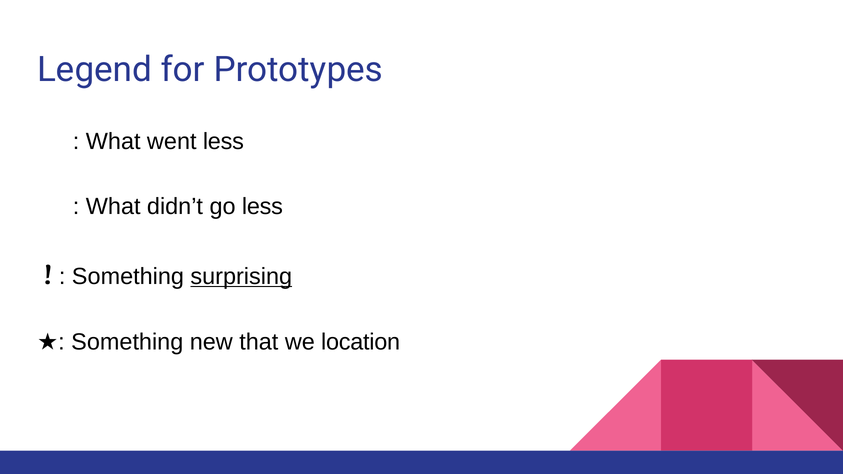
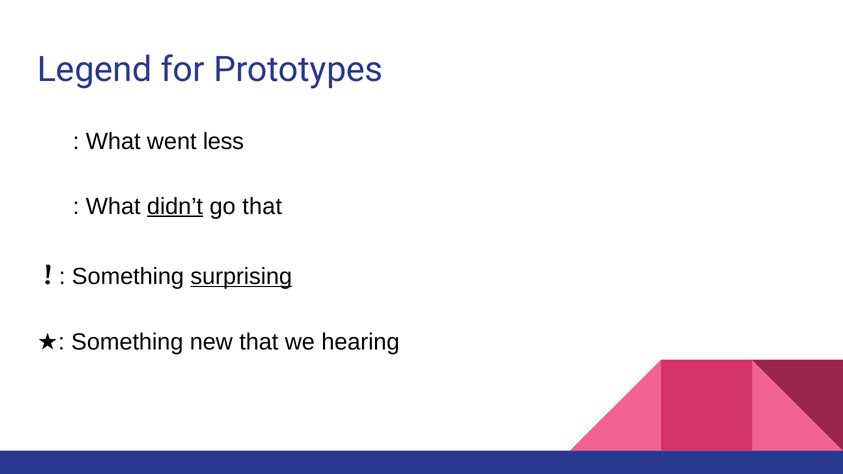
didn’t underline: none -> present (175, 206)
go less: less -> that (262, 206)
location: location -> hearing (360, 342)
